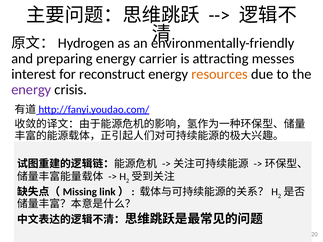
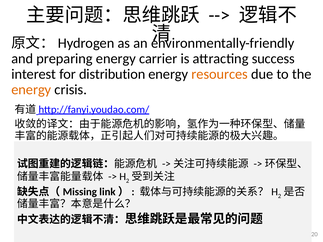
messes: messes -> success (273, 59)
reconstruct: reconstruct -> distribution (112, 74)
energy colour: purple -> orange (31, 90)
